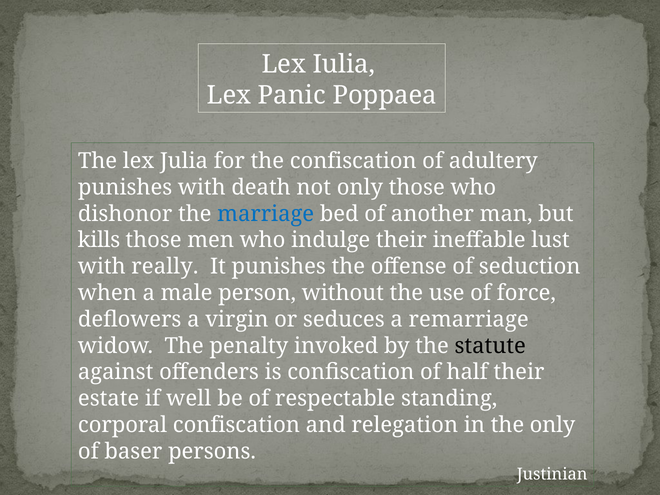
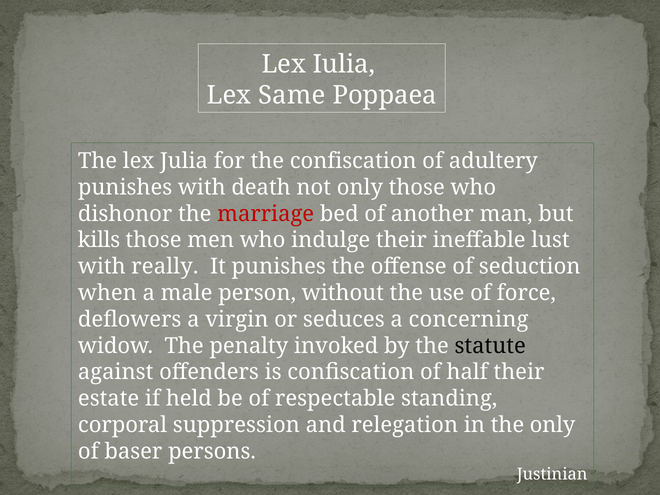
Panic: Panic -> Same (292, 95)
marriage colour: blue -> red (266, 214)
remarriage: remarriage -> concerning (469, 319)
well: well -> held (189, 399)
corporal confiscation: confiscation -> suppression (236, 425)
